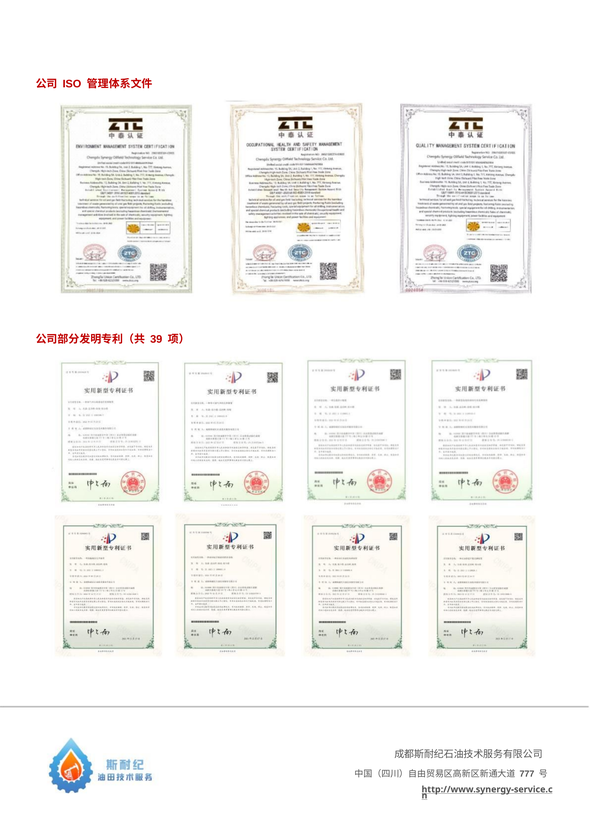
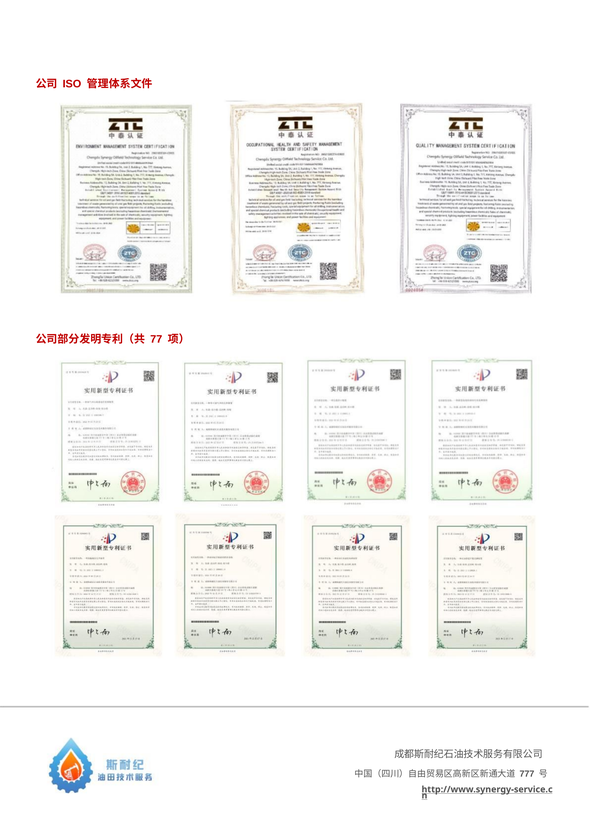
39: 39 -> 77 (156, 339)
